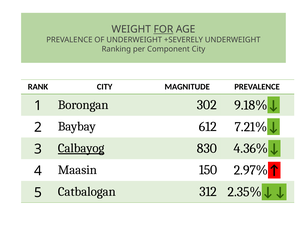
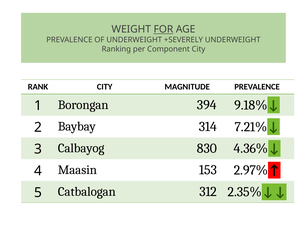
302: 302 -> 394 (207, 104)
612: 612 -> 314 (208, 126)
Calbayog underline: present -> none (81, 148)
150: 150 -> 153 (208, 169)
